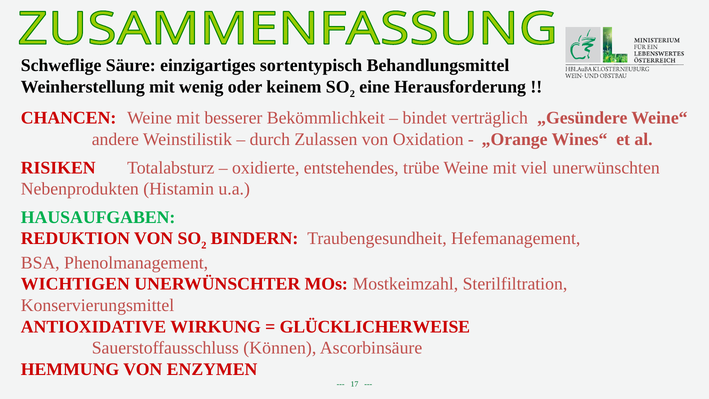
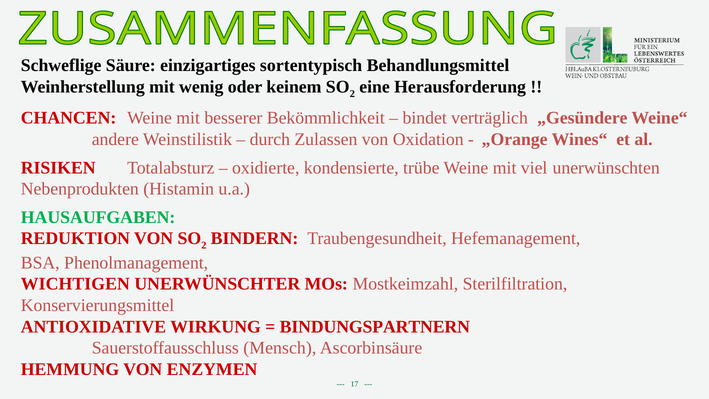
entstehendes: entstehendes -> kondensierte (351, 168)
GLÜCKLICHERWEISE: GLÜCKLICHERWEISE -> BINDUNGSPARTNERN (375, 327)
Können: Können -> Mensch (280, 348)
